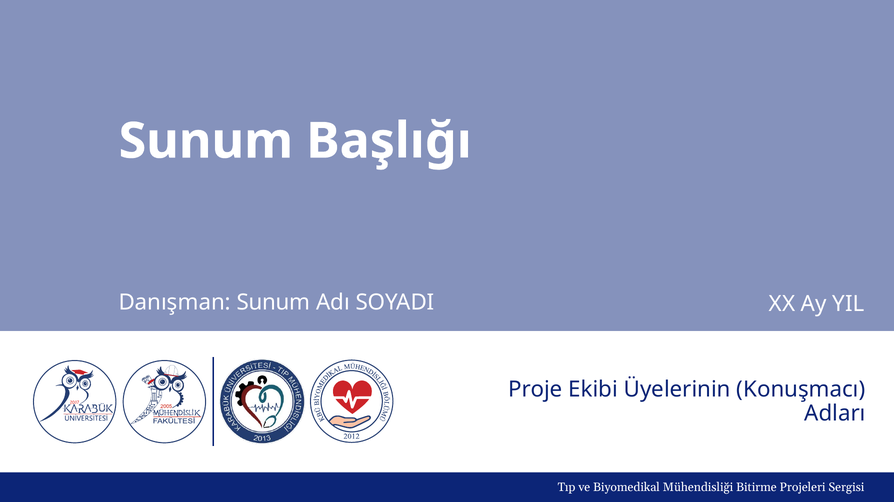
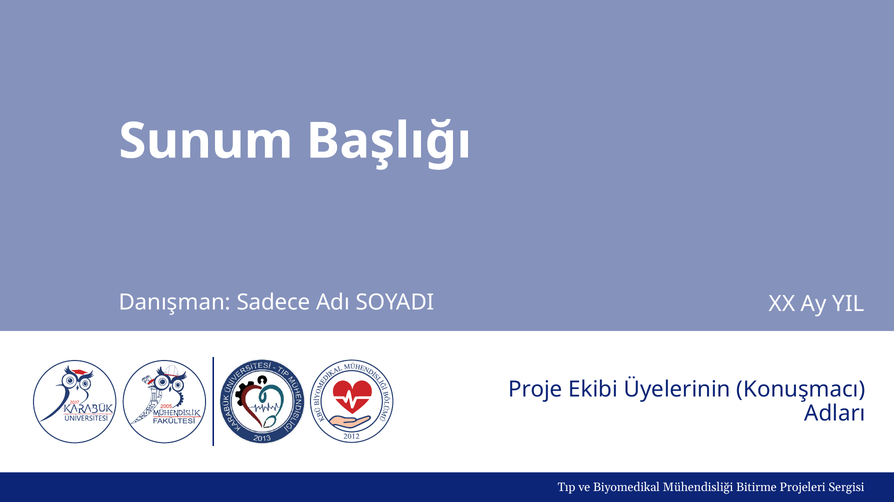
Danışman Sunum: Sunum -> Sadece (273, 303)
